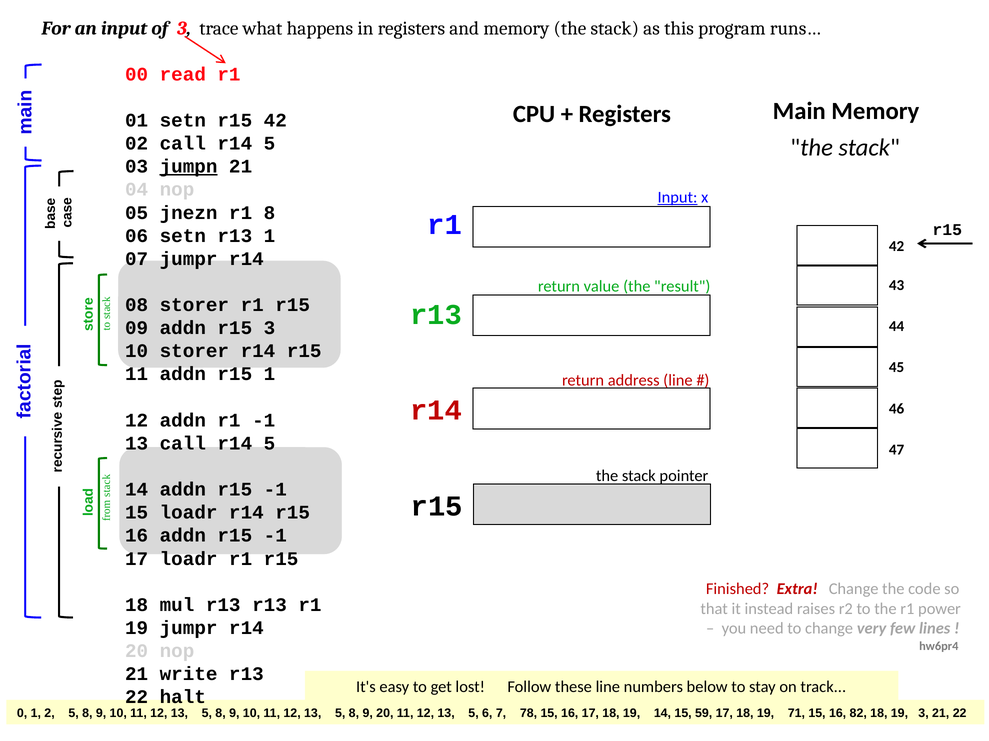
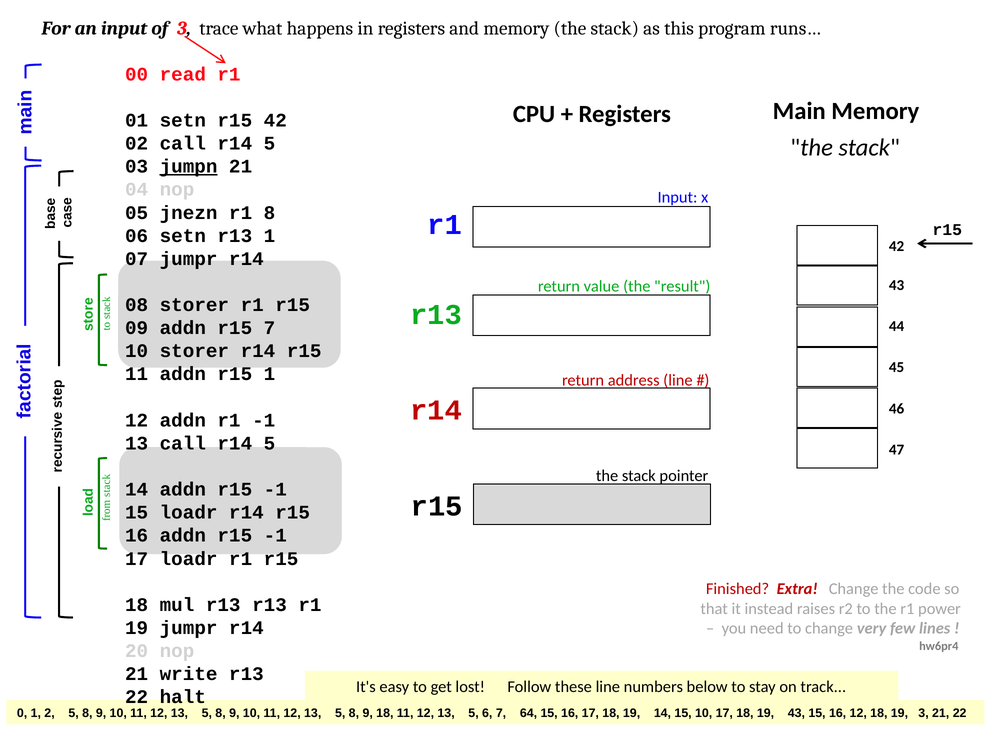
Input underline: present -> none (678, 198)
r15 3: 3 -> 7 (269, 328)
9 20: 20 -> 18 (385, 714)
78: 78 -> 64 (528, 714)
15 59: 59 -> 10 (704, 714)
19 71: 71 -> 43 (796, 714)
16 82: 82 -> 12 (858, 714)
